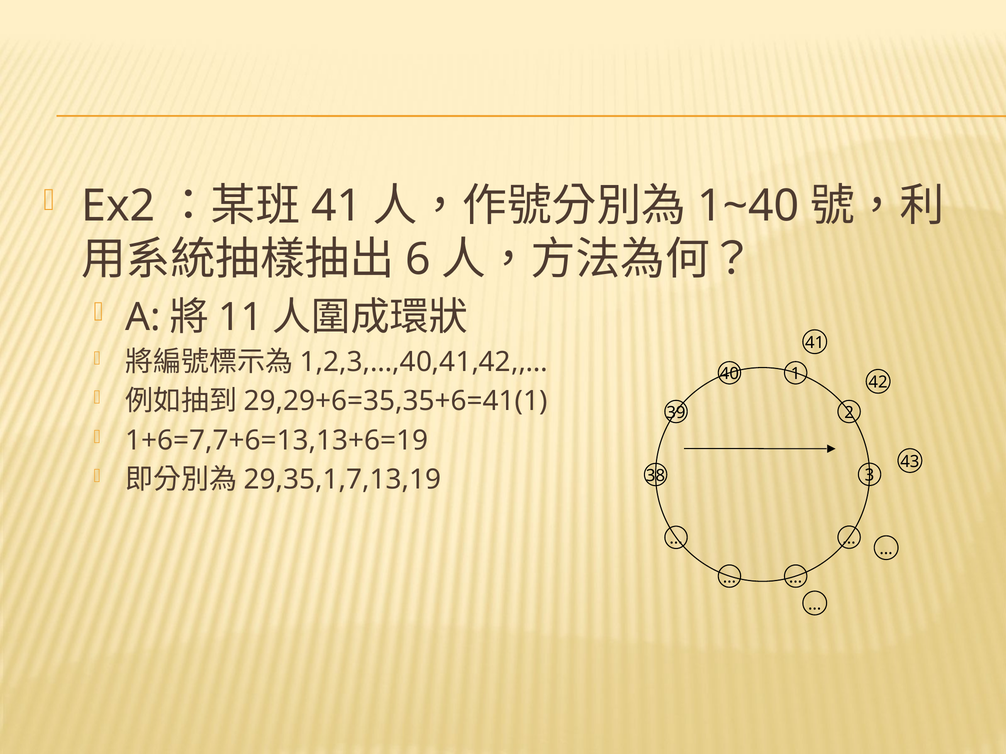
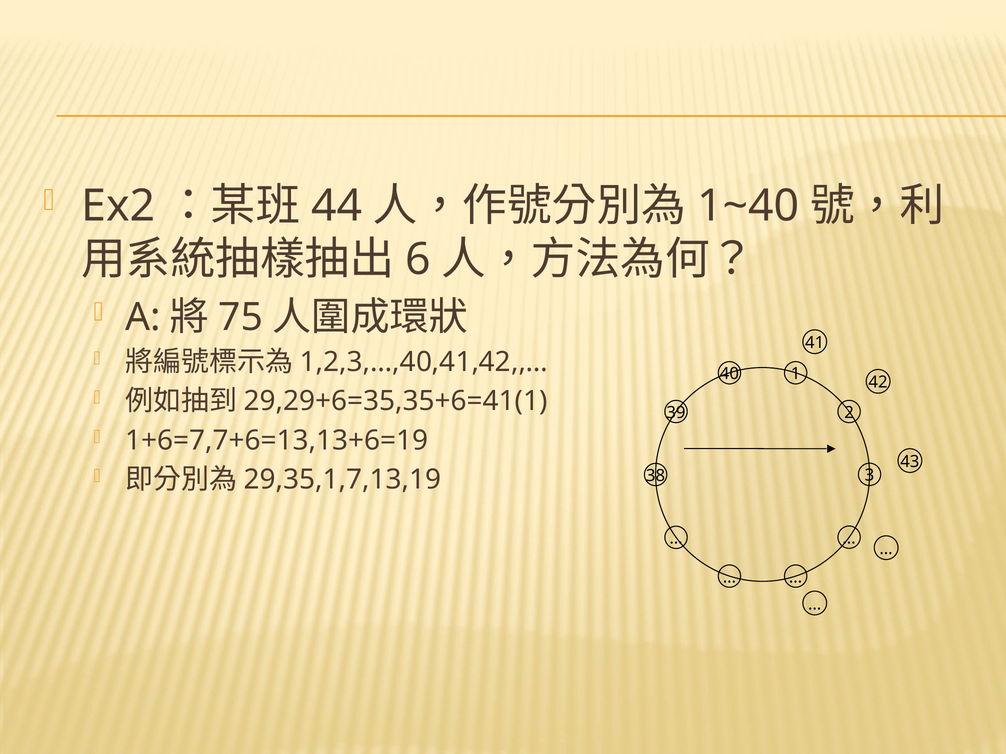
41: 41 -> 44 (337, 206)
11: 11 -> 75 (241, 317)
